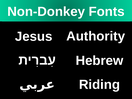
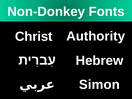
Jesus: Jesus -> Christ (34, 37)
Riding: Riding -> Simon (99, 85)
